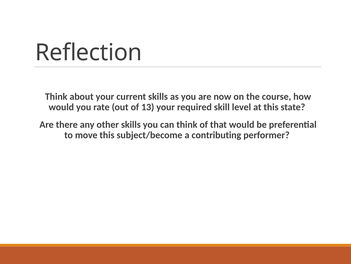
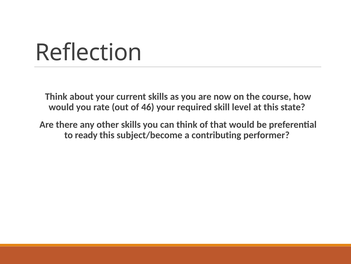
13: 13 -> 46 (148, 107)
move: move -> ready (86, 135)
